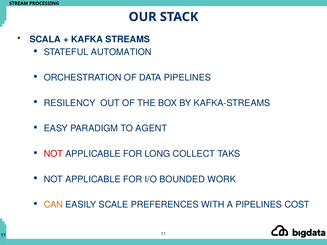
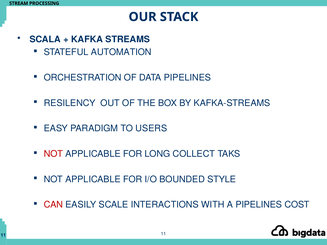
AGENT: AGENT -> USERS (151, 129)
WORK: WORK -> STYLE (222, 179)
CAN colour: orange -> red (53, 205)
PREFERENCES: PREFERENCES -> INTERACTIONS (165, 205)
